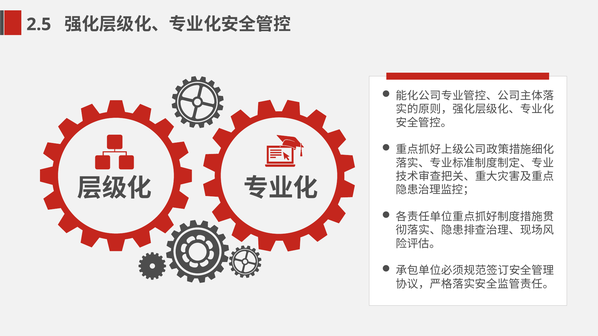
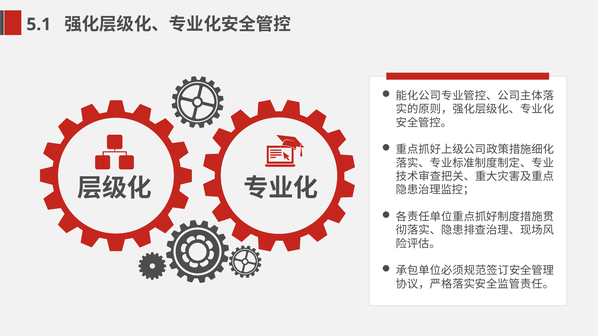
2.5: 2.5 -> 5.1 (39, 24)
